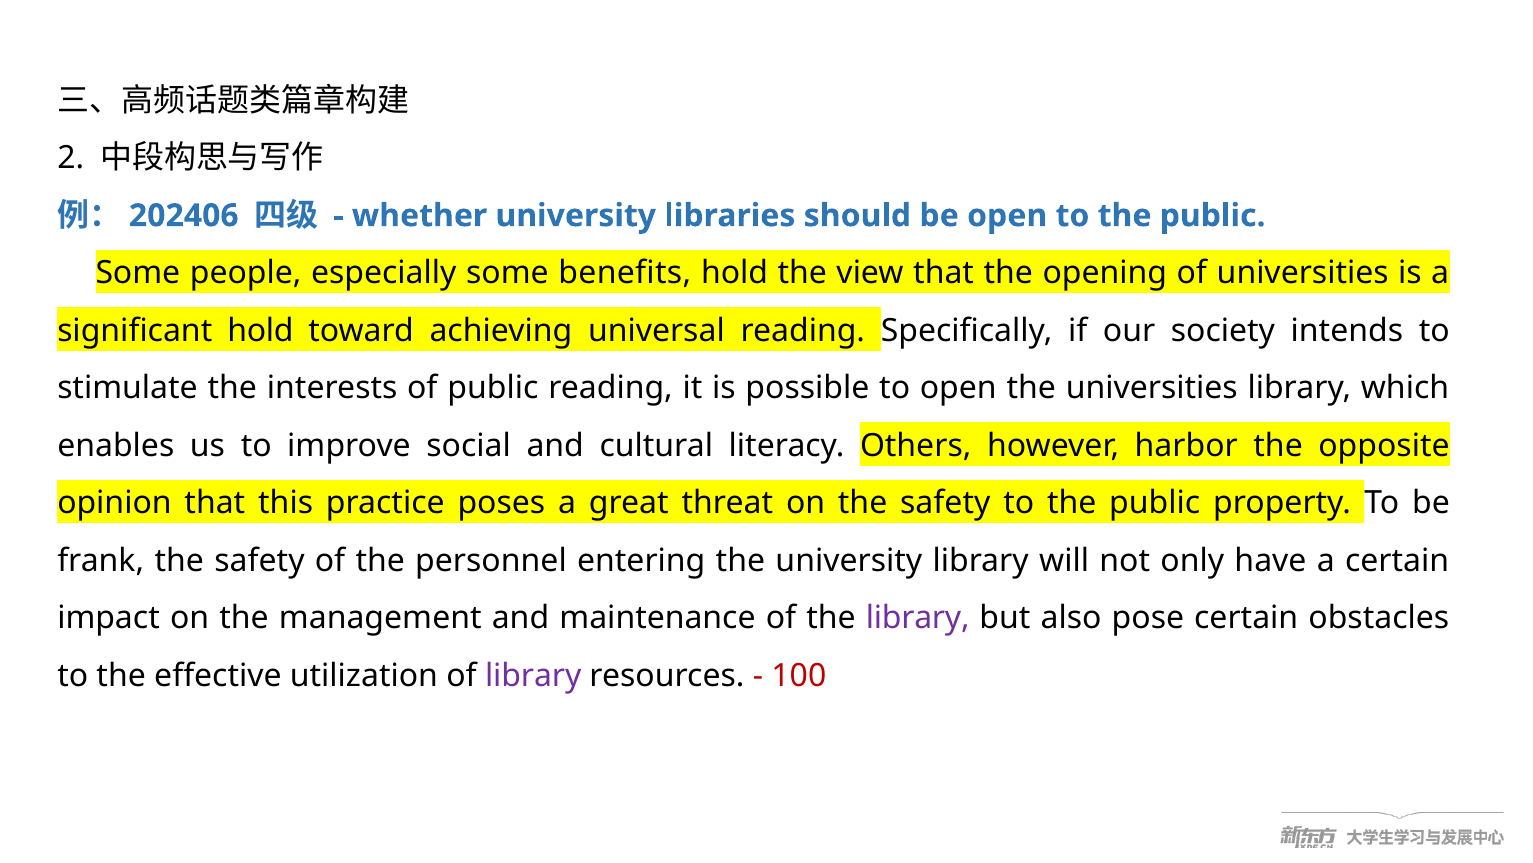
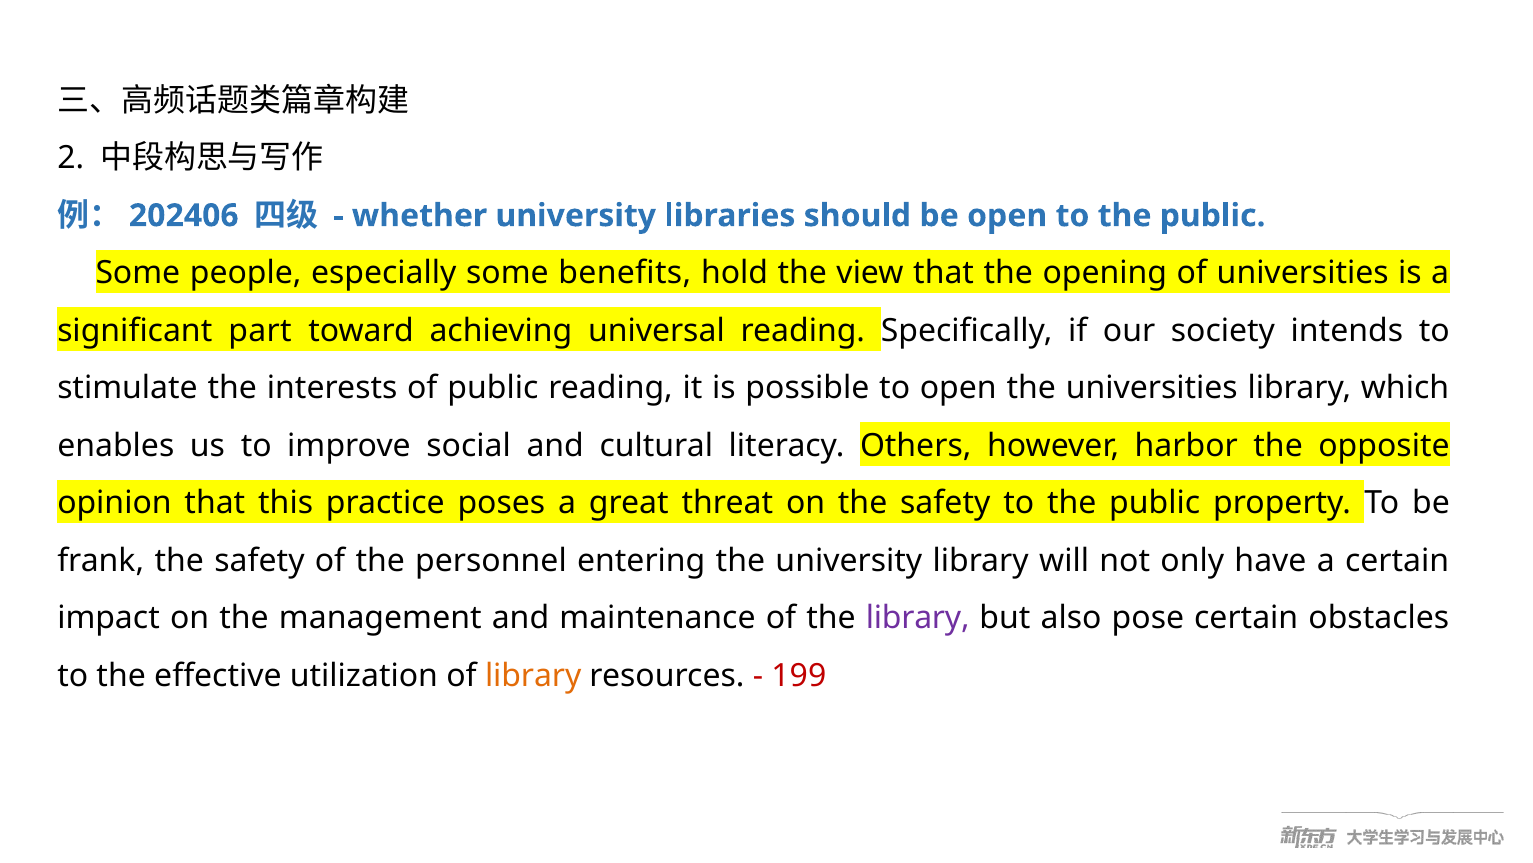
significant hold: hold -> part (260, 330)
library colour: purple -> orange (533, 675)
100: 100 -> 199 (799, 675)
